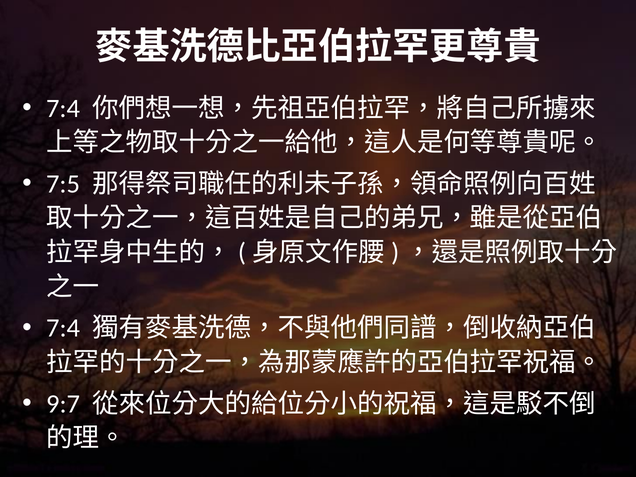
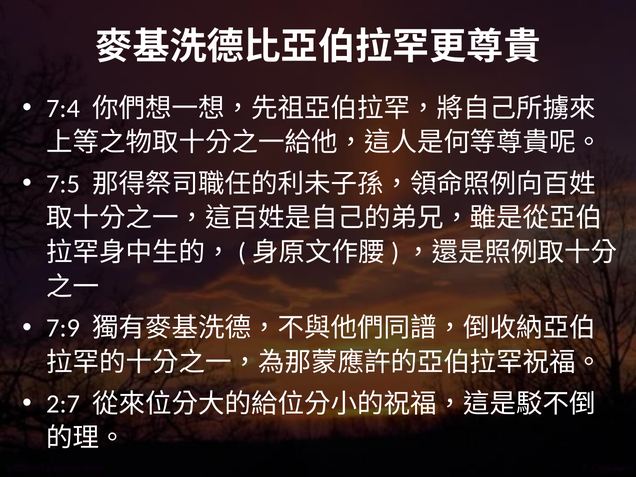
7:4: 7:4 -> 7:9 (63, 328)
9:7: 9:7 -> 2:7 (63, 404)
